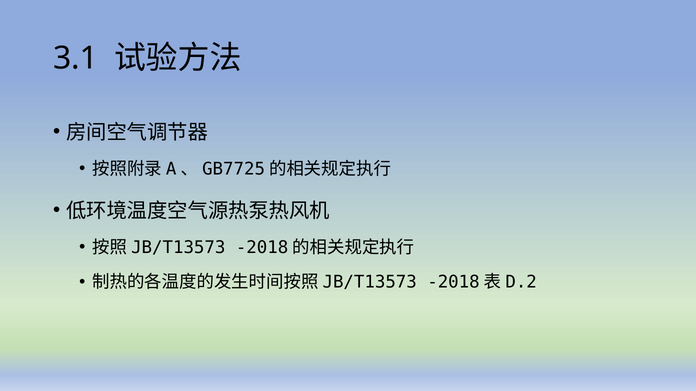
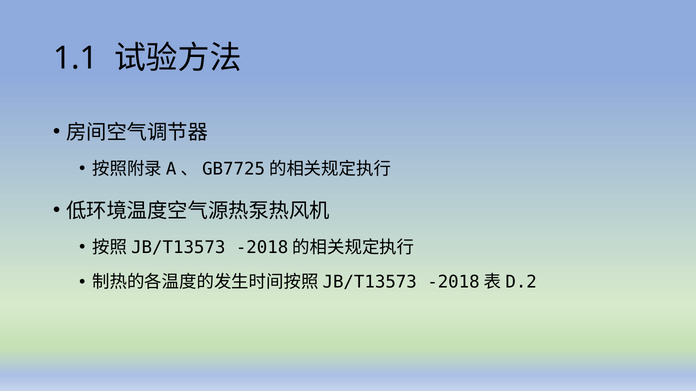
3.1: 3.1 -> 1.1 (76, 58)
